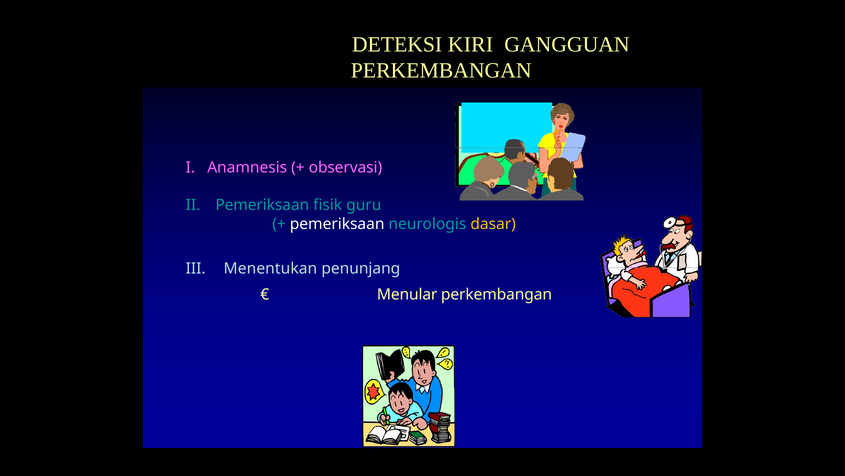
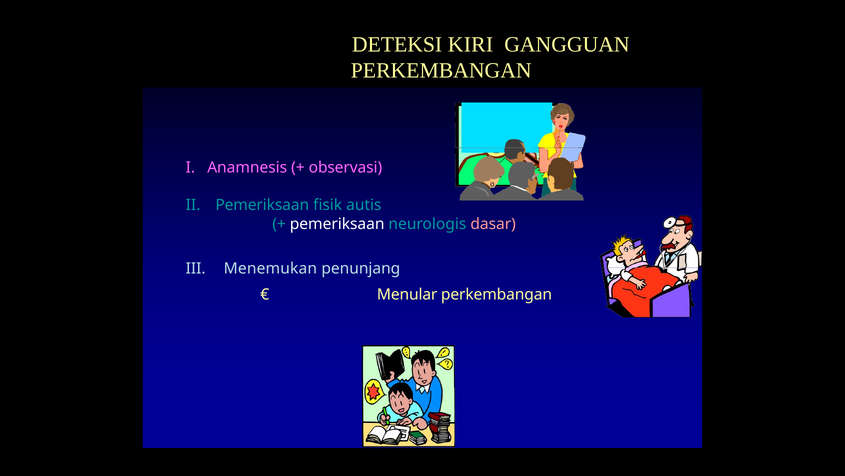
guru: guru -> autis (364, 205)
dasar colour: yellow -> pink (493, 224)
Menentukan: Menentukan -> Menemukan (270, 268)
